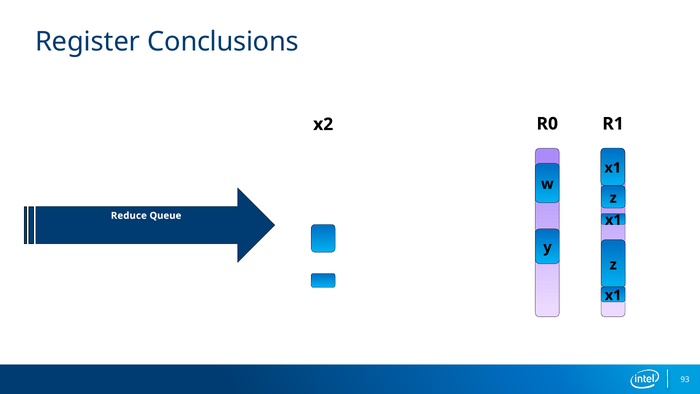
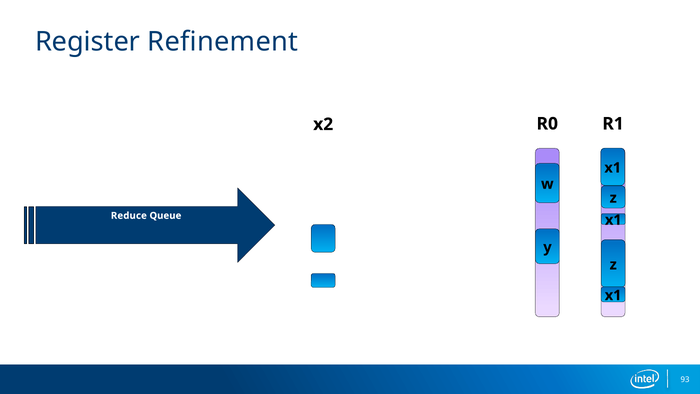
Conclusions: Conclusions -> Refinement (223, 42)
